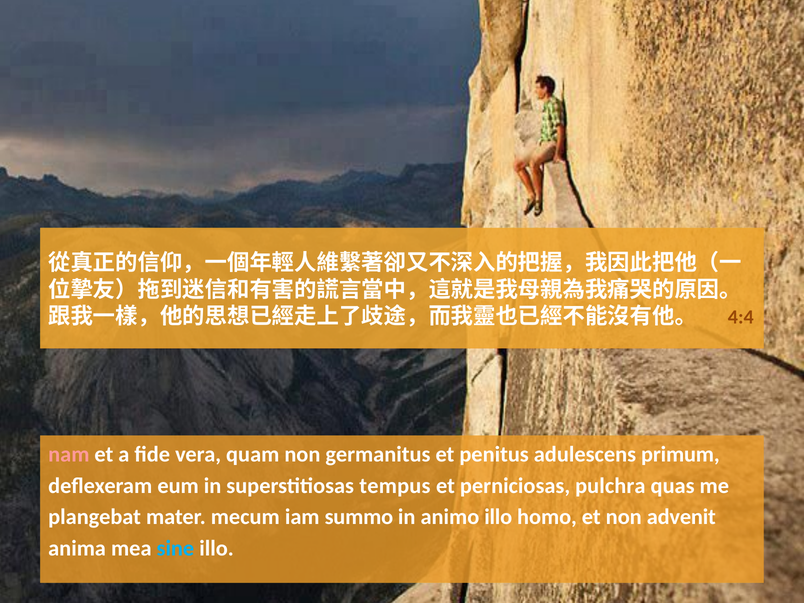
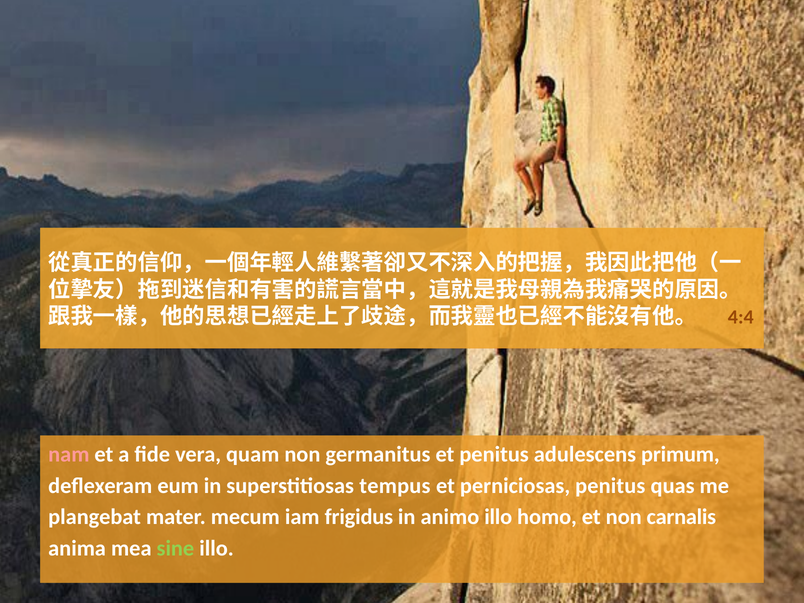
perniciosas pulchra: pulchra -> penitus (610, 486)
summo: summo -> frigidus (359, 517)
advenit: advenit -> carnalis (681, 517)
sine colour: light blue -> light green (175, 548)
